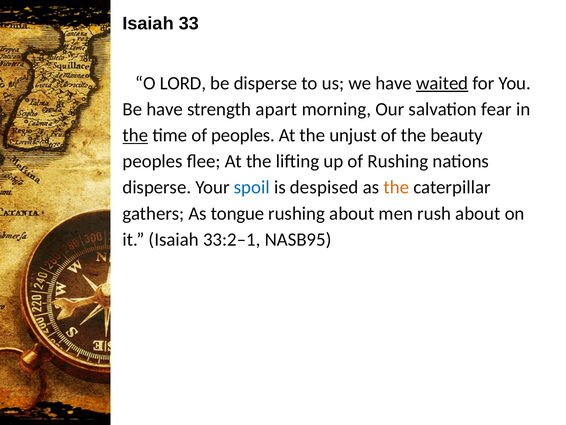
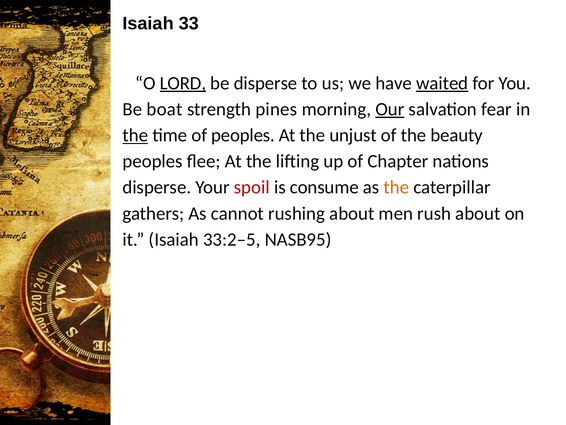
LORD underline: none -> present (183, 83)
Be have: have -> boat (164, 109)
apart: apart -> pines (276, 109)
Our underline: none -> present (390, 109)
of Rushing: Rushing -> Chapter (398, 161)
spoil colour: blue -> red (252, 187)
despised: despised -> consume (324, 187)
tongue: tongue -> cannot (237, 213)
33:2–1: 33:2–1 -> 33:2–5 (232, 239)
